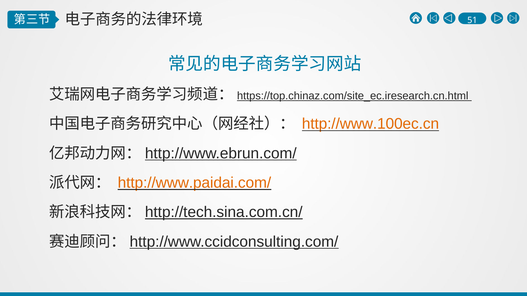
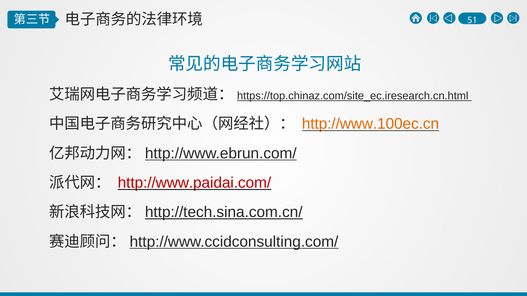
http://www.paidai.com/ colour: orange -> red (194, 183)
